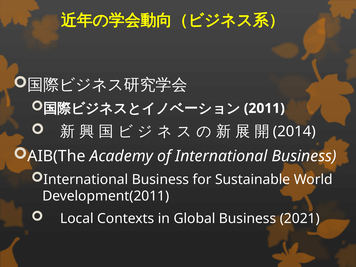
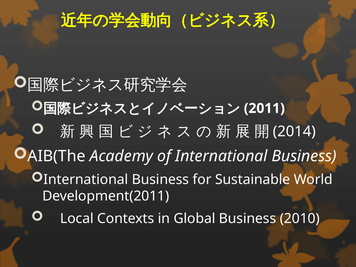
2021: 2021 -> 2010 (300, 219)
